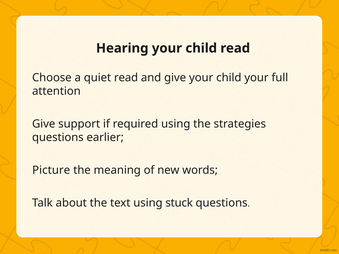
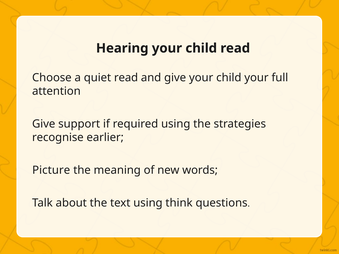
questions: questions -> recognise (58, 138)
stuck: stuck -> think (179, 203)
